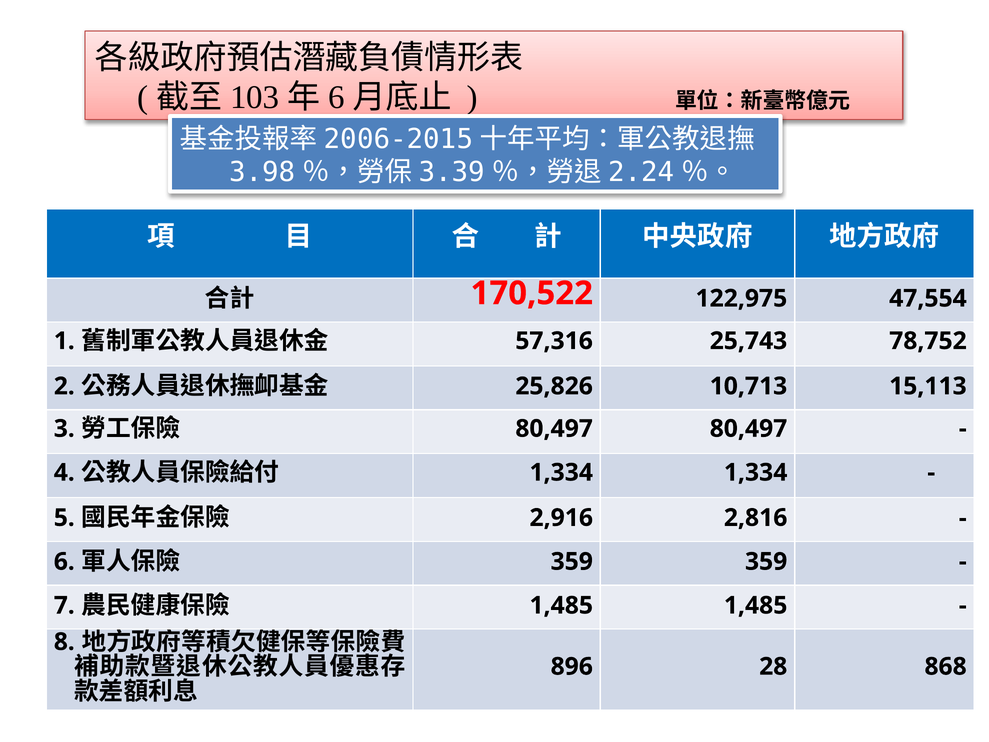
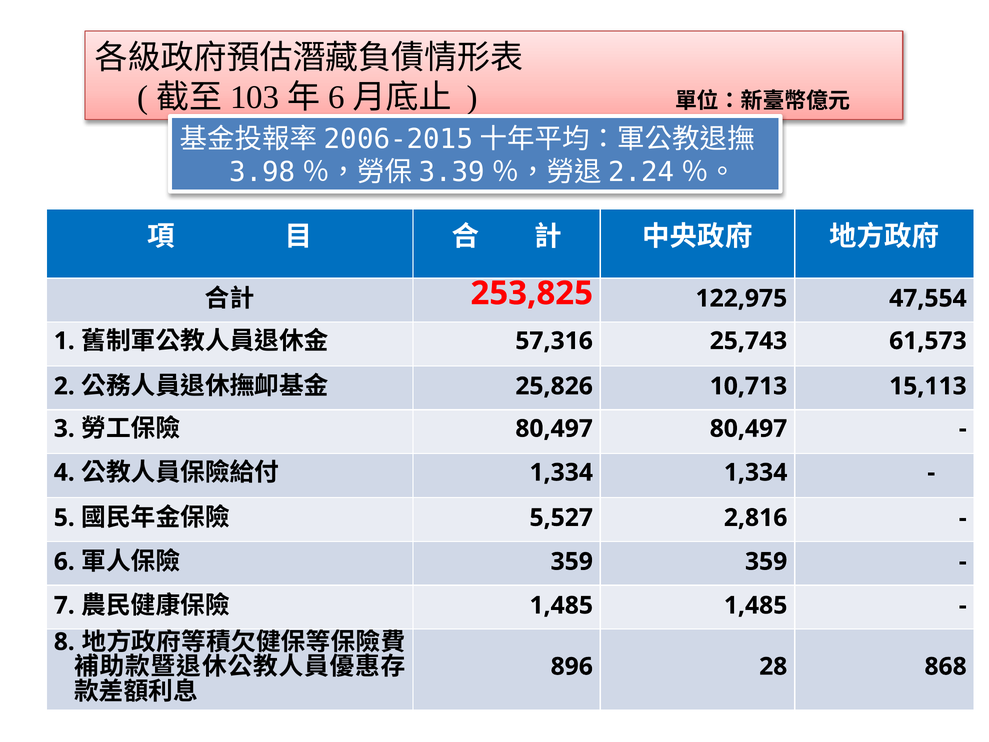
170,522: 170,522 -> 253,825 (532, 293)
78,752: 78,752 -> 61,573 (928, 341)
2,916: 2,916 -> 5,527 (561, 518)
